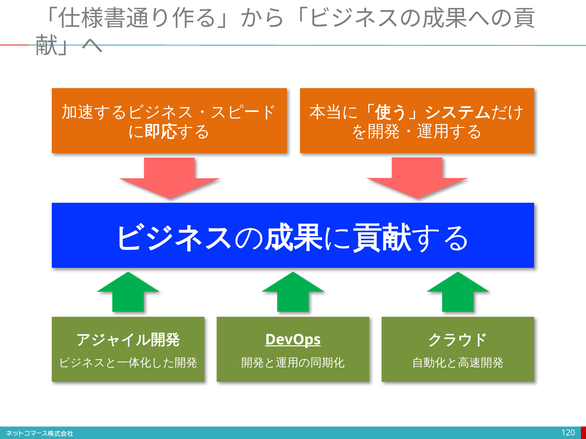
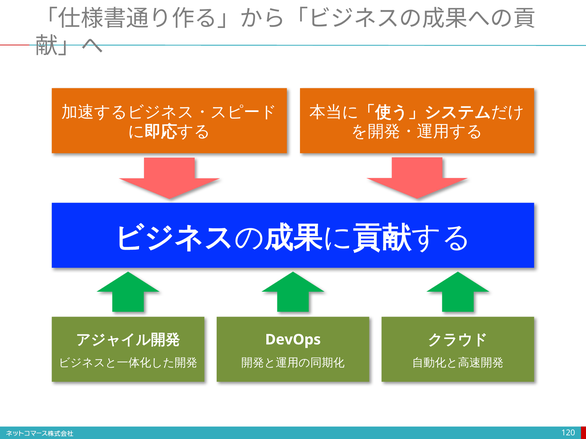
DevOps underline: present -> none (293, 340)
